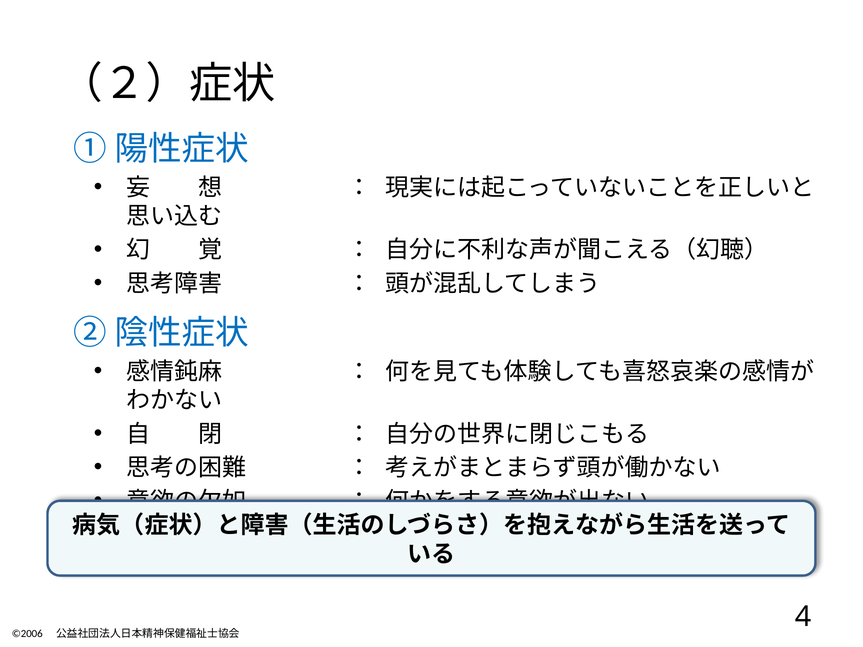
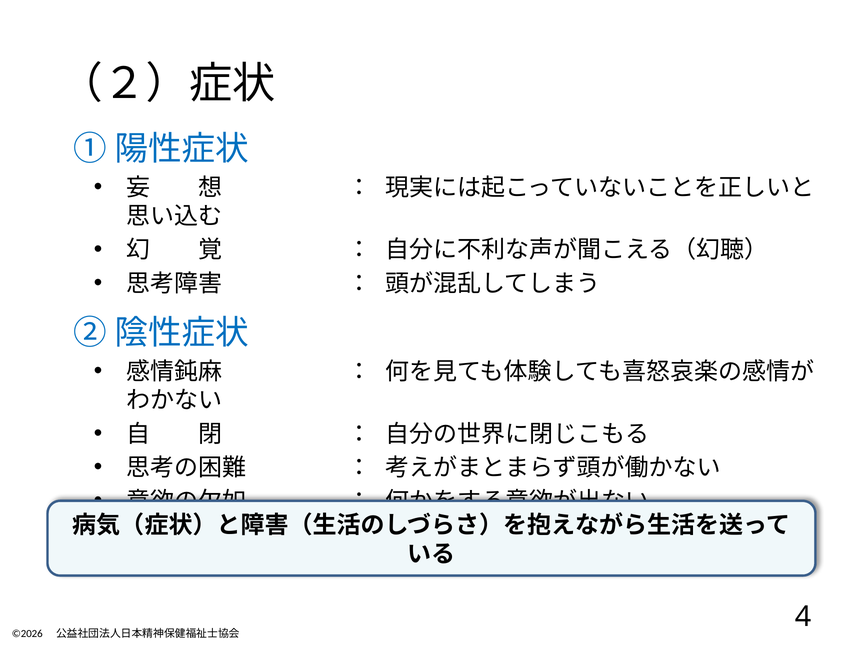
©2006: ©2006 -> ©2026 (27, 634)
